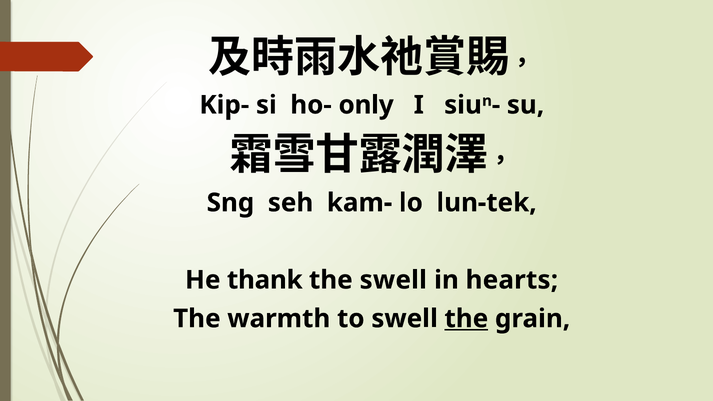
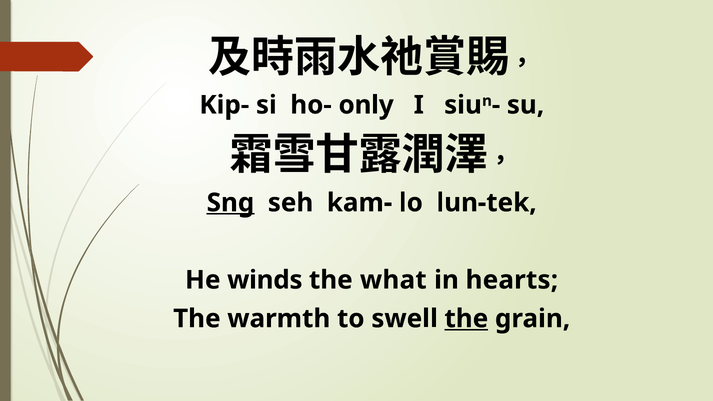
Sng underline: none -> present (230, 203)
thank: thank -> winds (265, 280)
the swell: swell -> what (393, 280)
